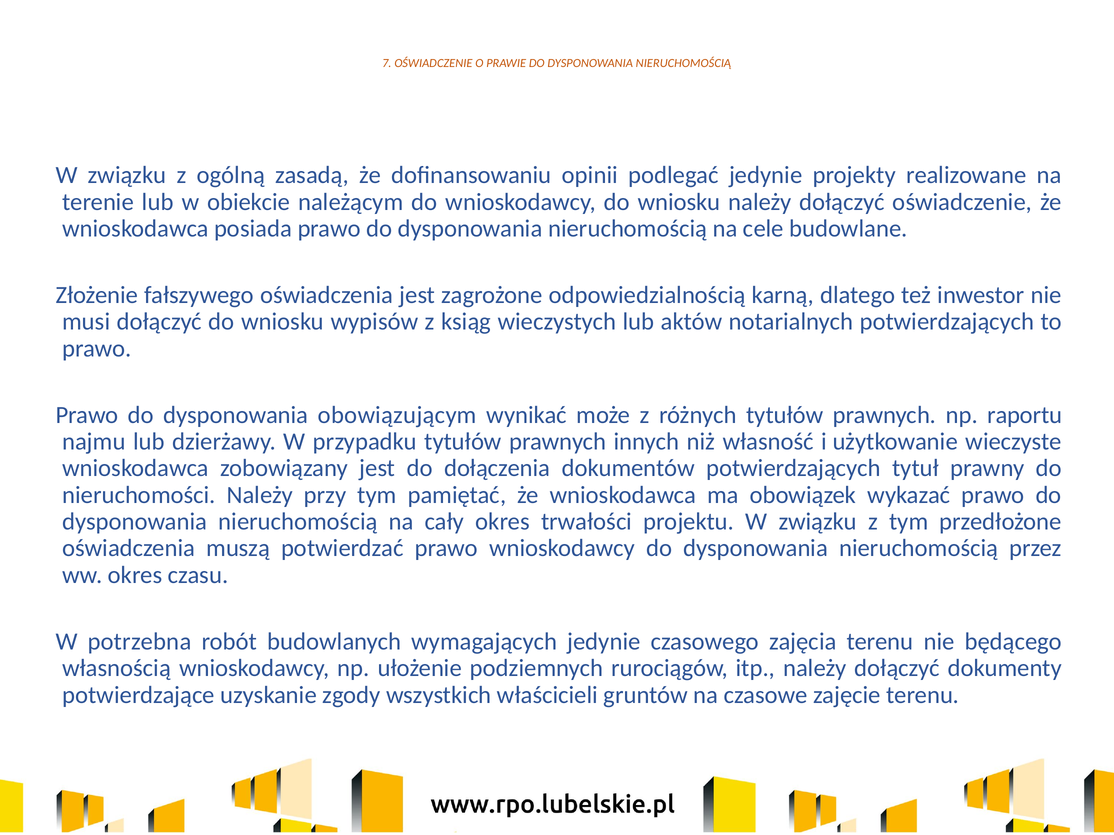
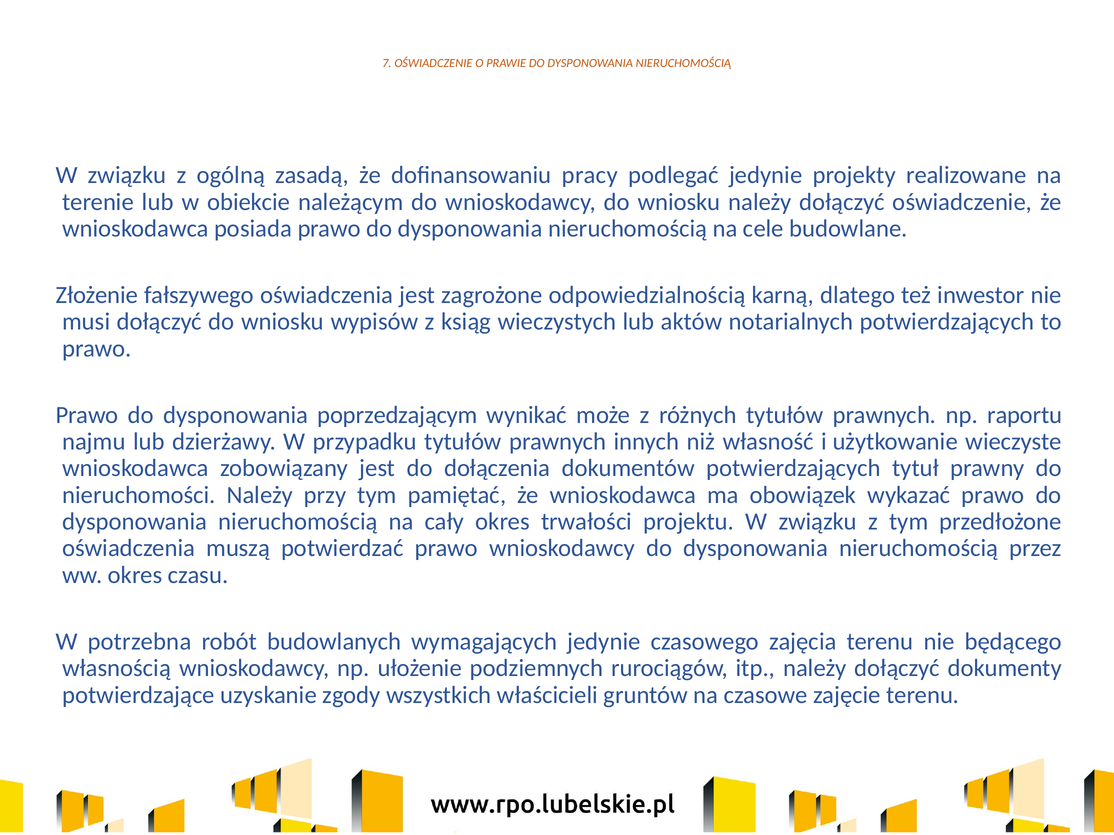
opinii: opinii -> pracy (590, 175)
obowiązującym: obowiązującym -> poprzedzającym (398, 415)
